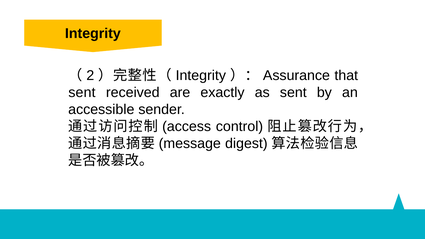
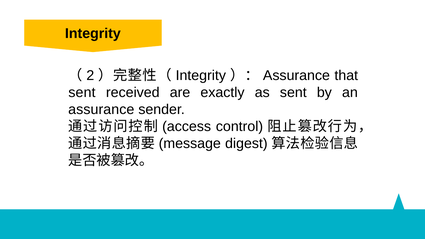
accessible: accessible -> assurance (101, 109)
